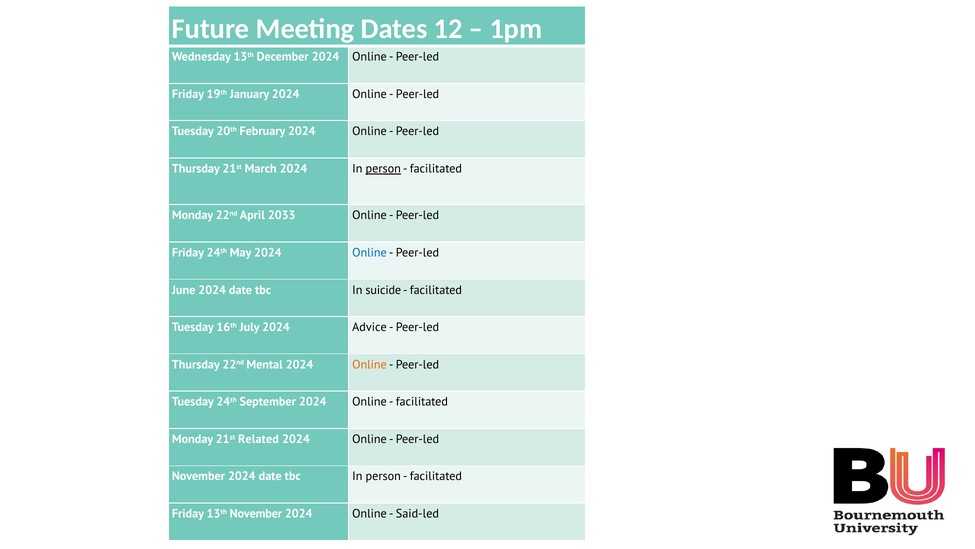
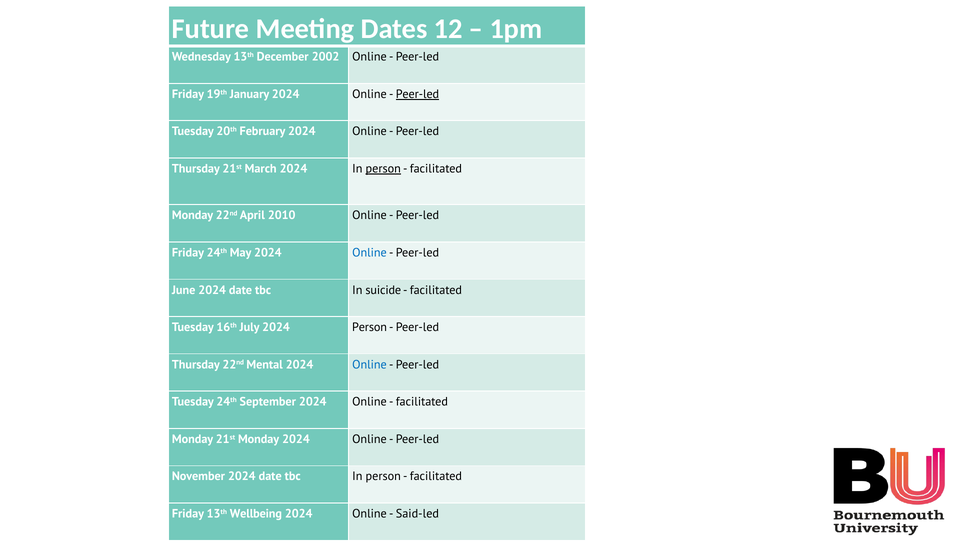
December 2024: 2024 -> 2002 (326, 57)
Peer-led underline: none -> present (417, 94)
2033: 2033 -> 2010 (282, 215)
2024 Advice: Advice -> Person (370, 327)
Online colour: orange -> blue (369, 364)
21st Related: Related -> Monday (259, 439)
13th November: November -> Wellbeing (256, 513)
